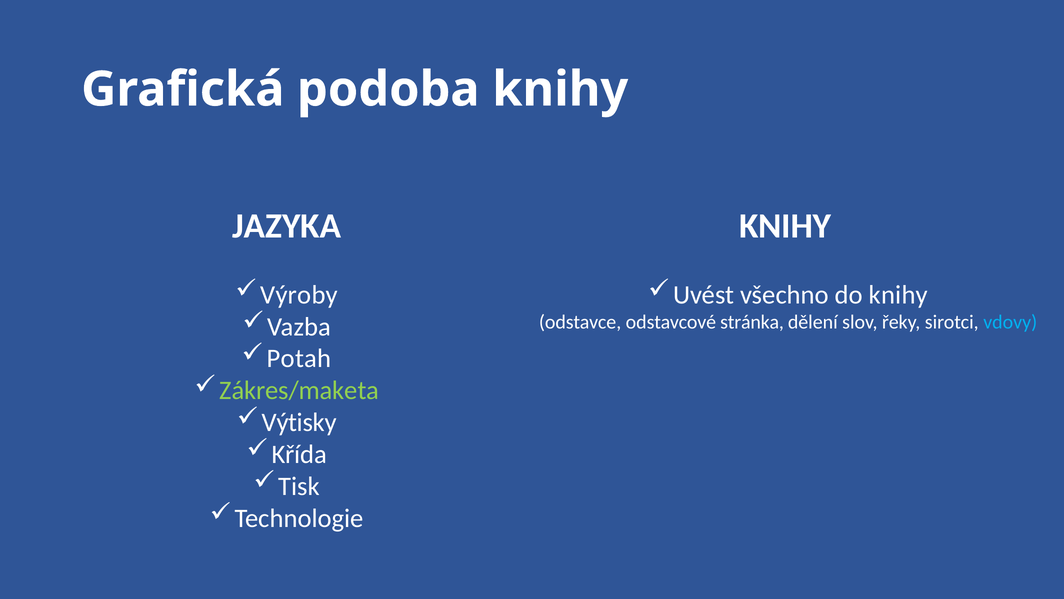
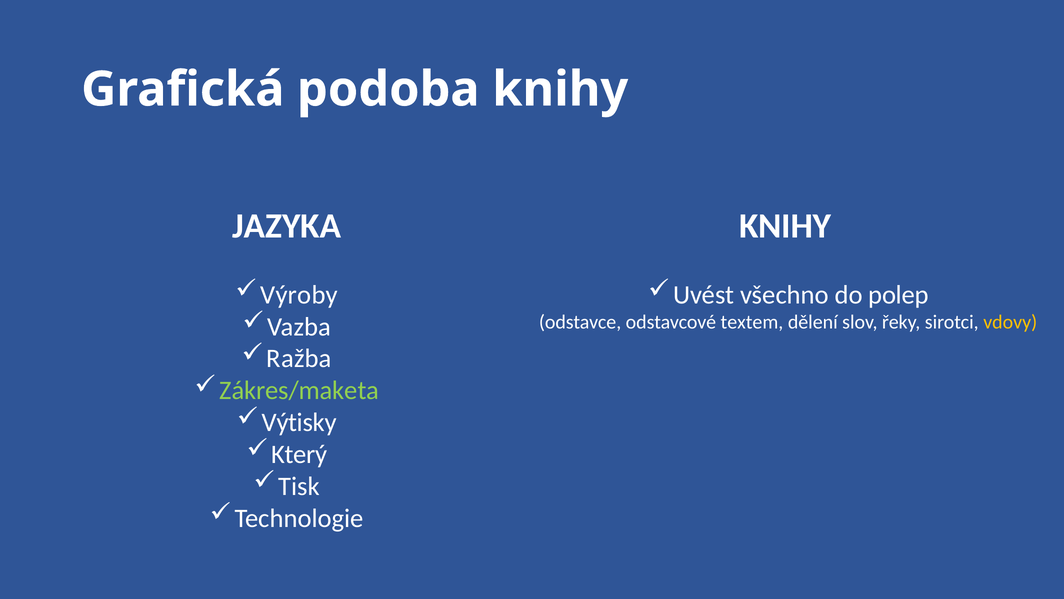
do knihy: knihy -> polep (898, 295)
stránka: stránka -> textem (752, 322)
vdovy colour: light blue -> yellow (1010, 322)
Potah: Potah -> Ražba (299, 358)
Křída: Křída -> Který (299, 454)
